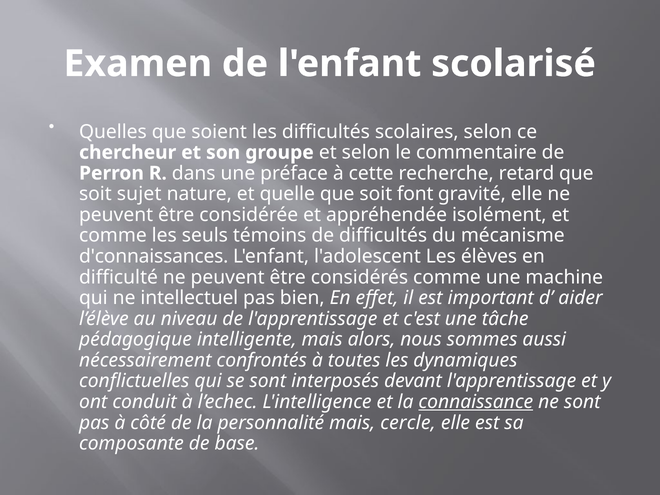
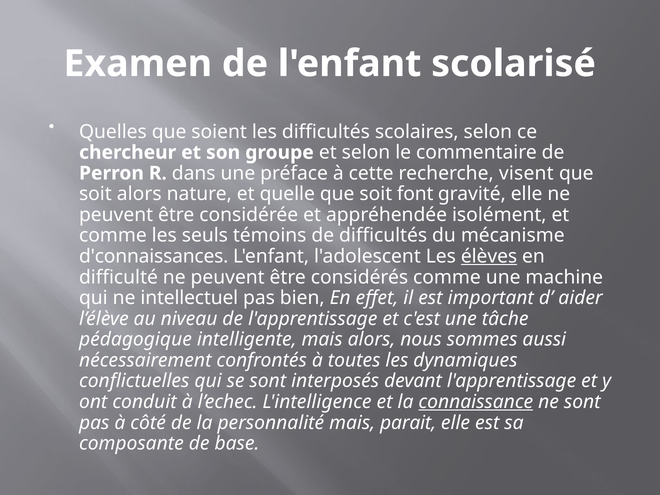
retard: retard -> visent (526, 173)
soit sujet: sujet -> alors (139, 194)
élèves underline: none -> present (489, 256)
cercle: cercle -> parait (408, 423)
